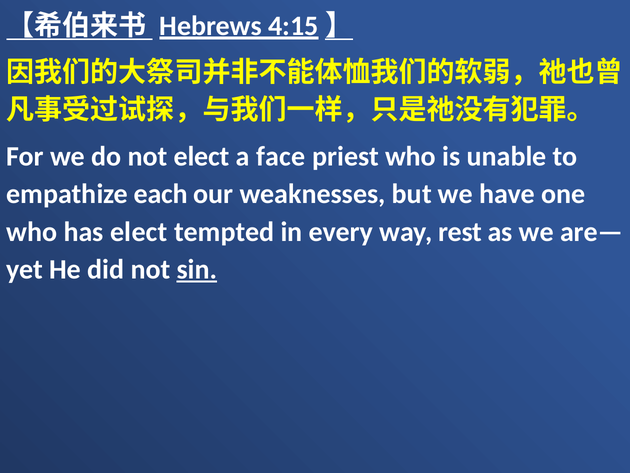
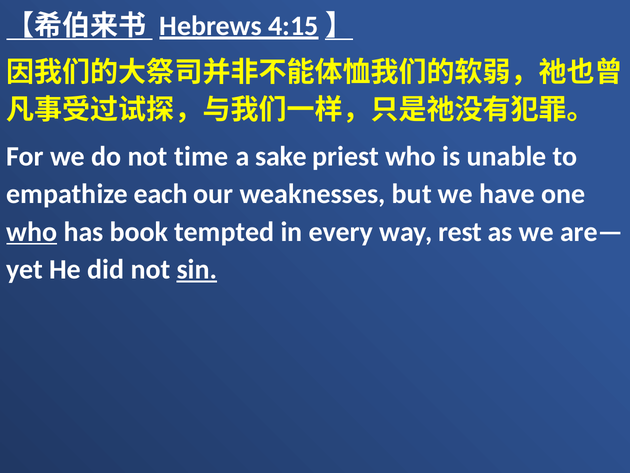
not elect: elect -> time (201, 156)
face: face -> sake (281, 156)
who underline: none -> present (32, 232)
has elect: elect -> book (139, 232)
